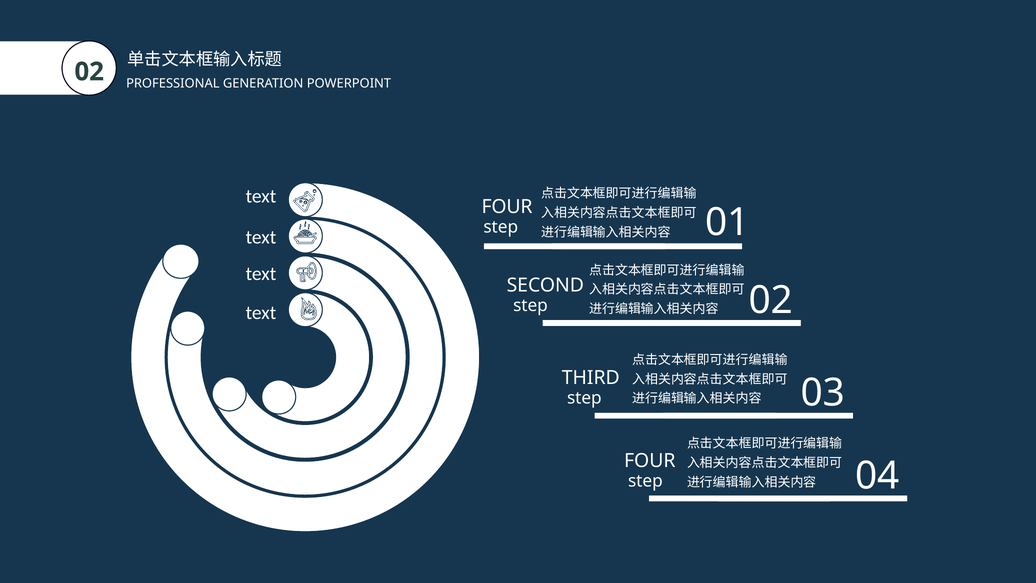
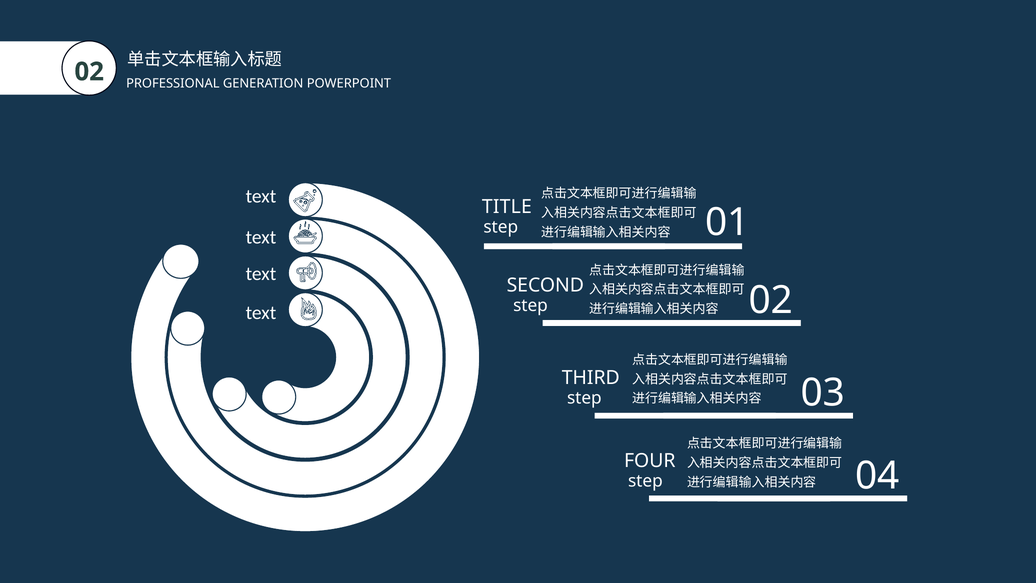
FOUR: FOUR -> TITLE (507, 207)
